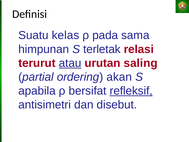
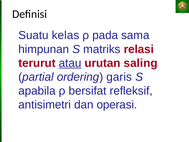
terletak: terletak -> matriks (102, 49)
akan: akan -> garis (119, 77)
refleksif underline: present -> none (131, 91)
disebut: disebut -> operasi (117, 105)
